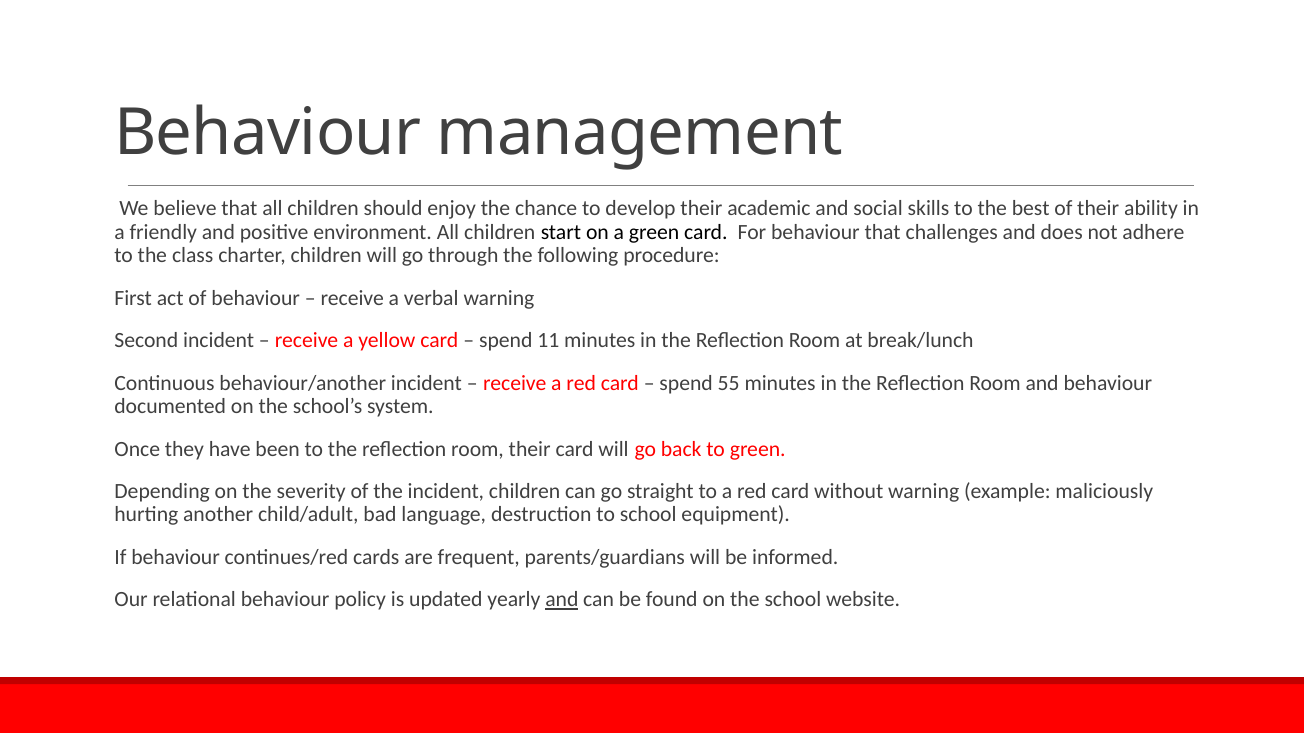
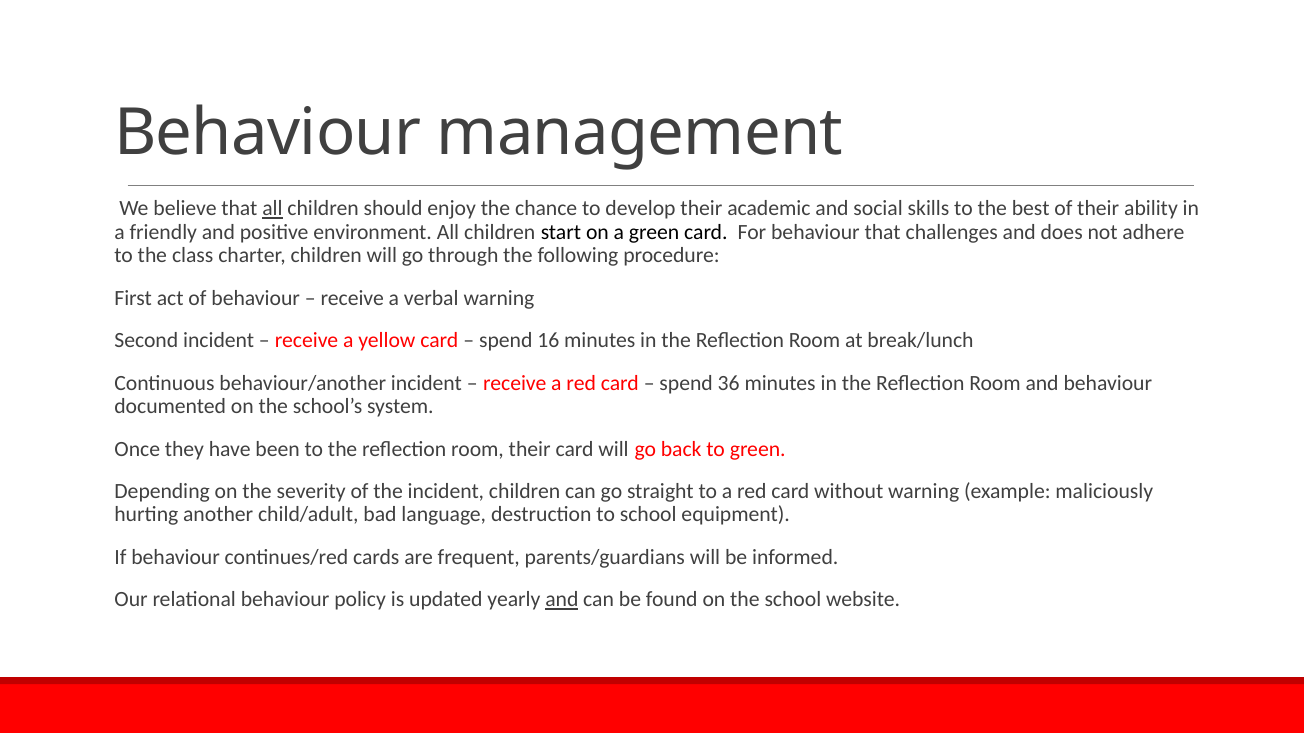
all underline: none -> present (272, 209)
11: 11 -> 16 (548, 341)
55: 55 -> 36 (729, 383)
